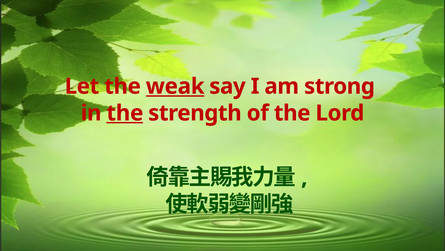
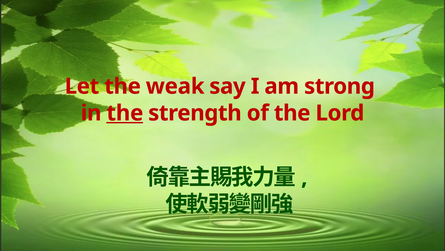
weak underline: present -> none (175, 86)
